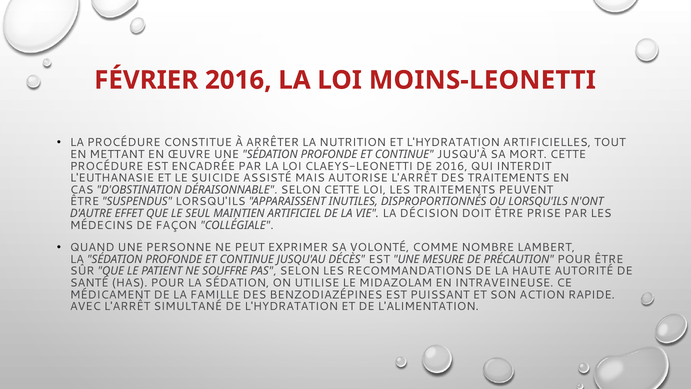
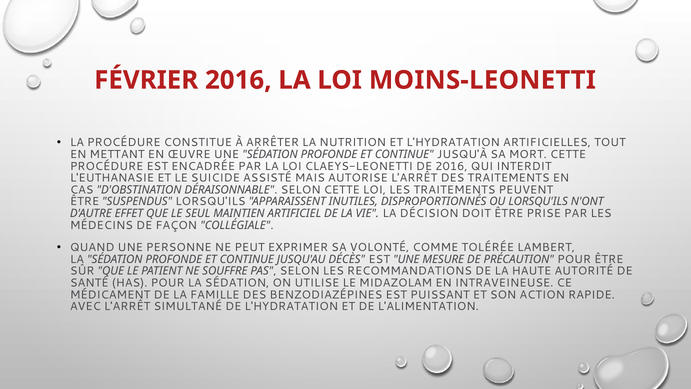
NOMBRE: NOMBRE -> TOLÉRÉE (488, 247)
